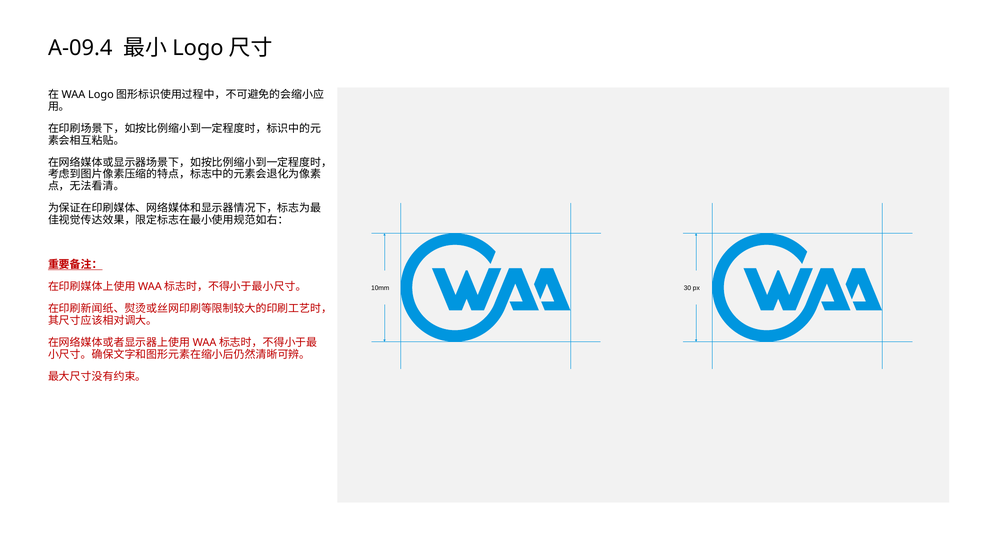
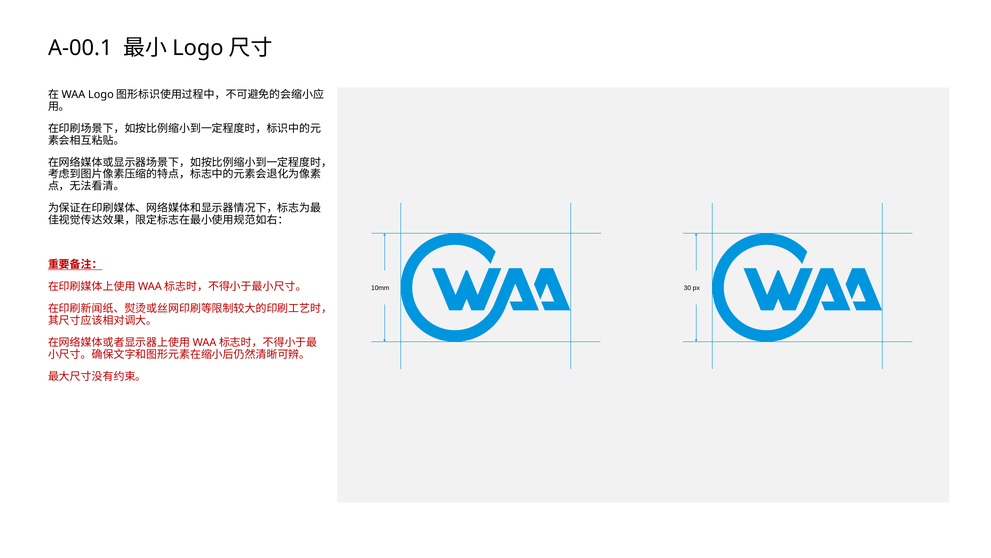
A-09.4: A-09.4 -> A-00.1 (80, 48)
